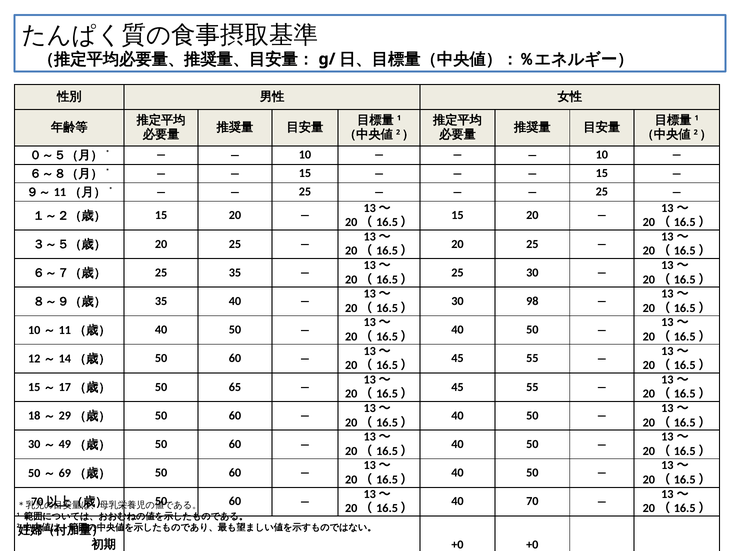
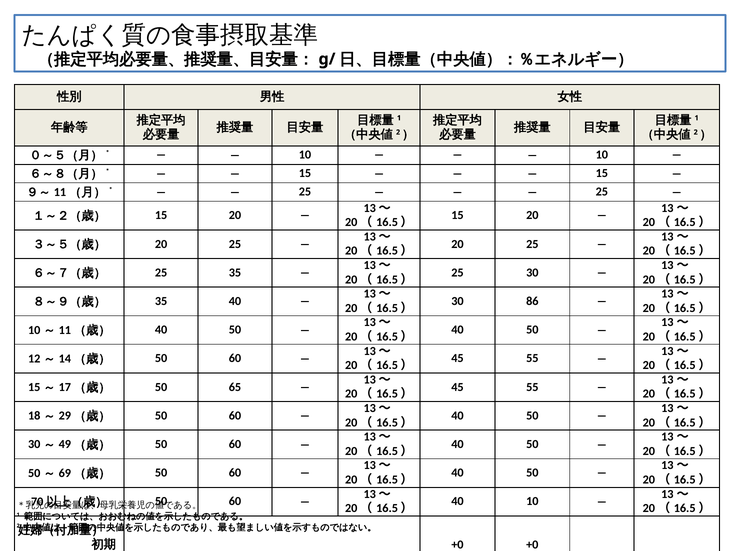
98: 98 -> 86 (532, 301)
40 70: 70 -> 10 (532, 501)
